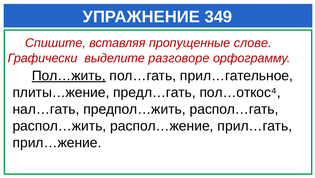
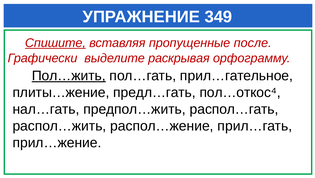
Спишите underline: none -> present (55, 43)
слове: слове -> после (253, 43)
разговоре: разговоре -> раскрывая (179, 58)
